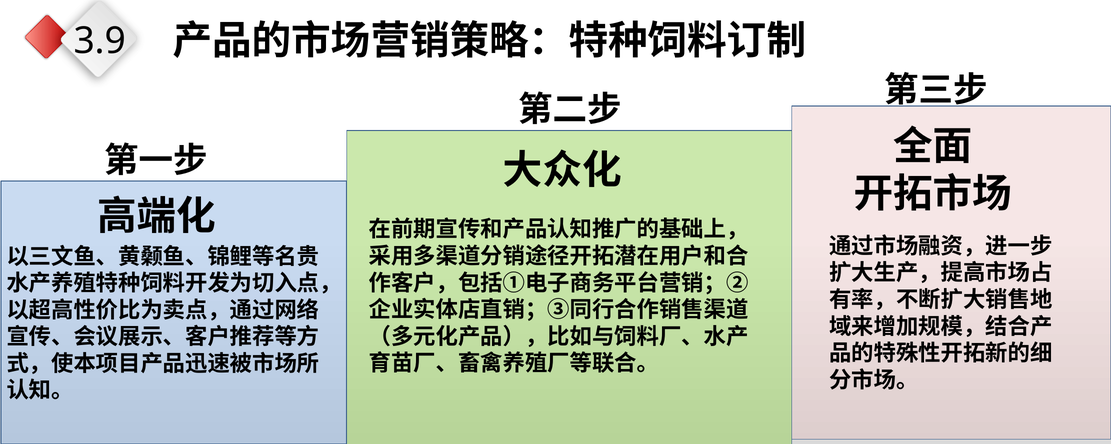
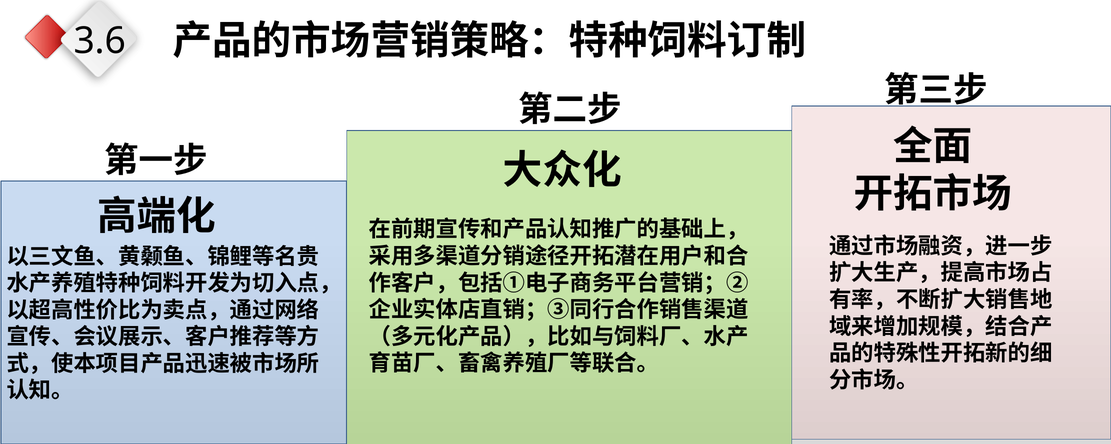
3.9: 3.9 -> 3.6 (100, 41)
